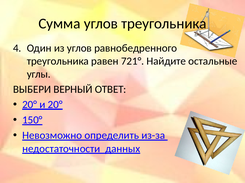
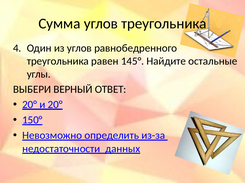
721°: 721° -> 145° (133, 61)
